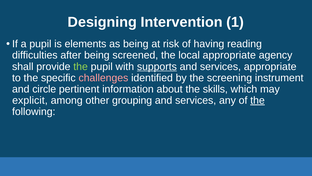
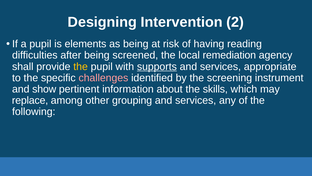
1: 1 -> 2 (235, 22)
local appropriate: appropriate -> remediation (229, 55)
the colour: light green -> yellow (81, 66)
circle: circle -> show (44, 89)
explicit: explicit -> replace (30, 100)
the underline: present -> none (258, 100)
